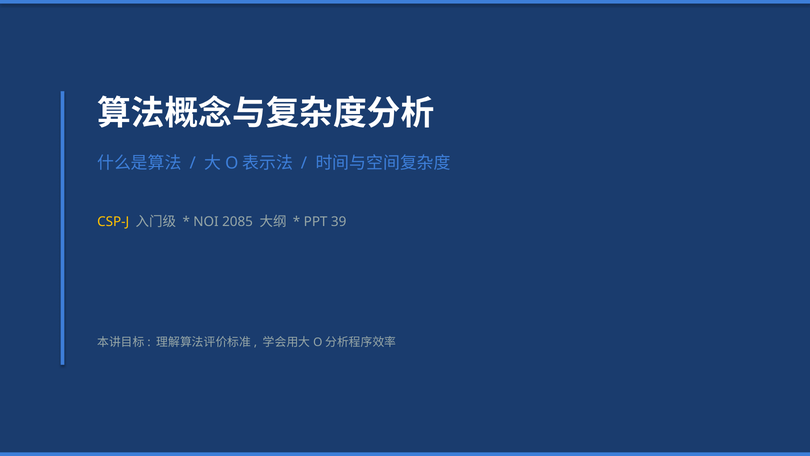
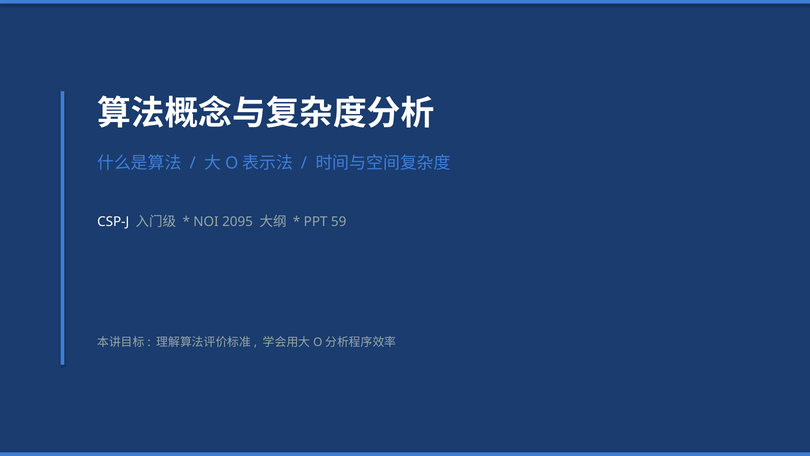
CSP-J colour: yellow -> white (113, 222)
2085: 2085 -> 2095 (238, 222)
39: 39 -> 59 (339, 222)
